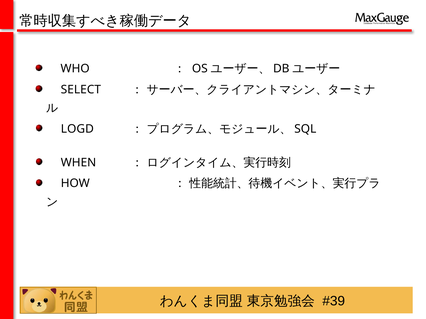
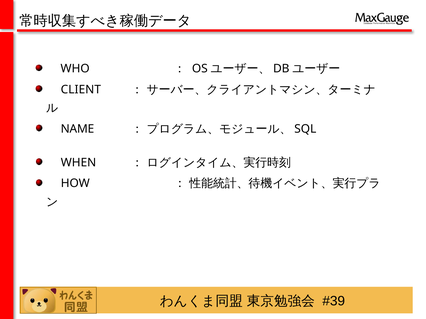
SELECT: SELECT -> CLIENT (81, 90)
LOGD: LOGD -> NAME (77, 129)
